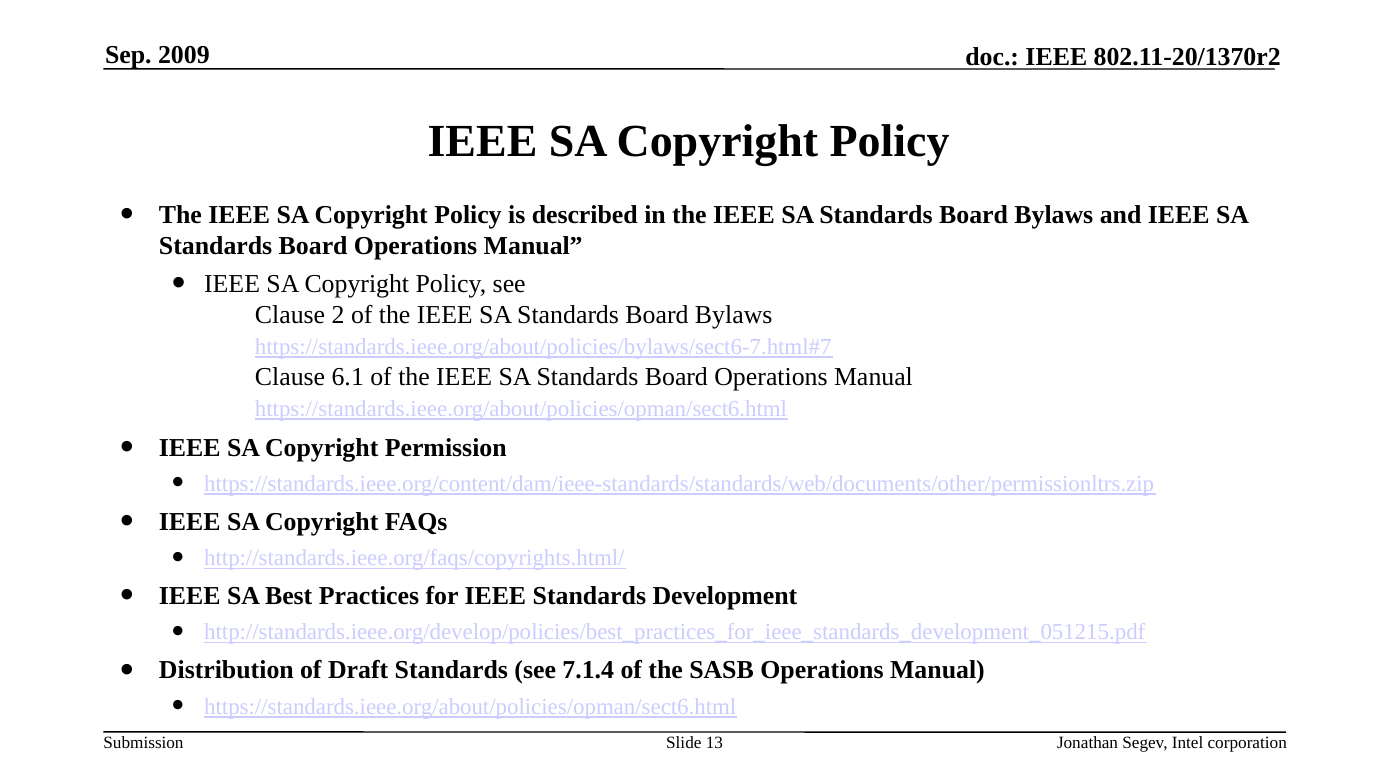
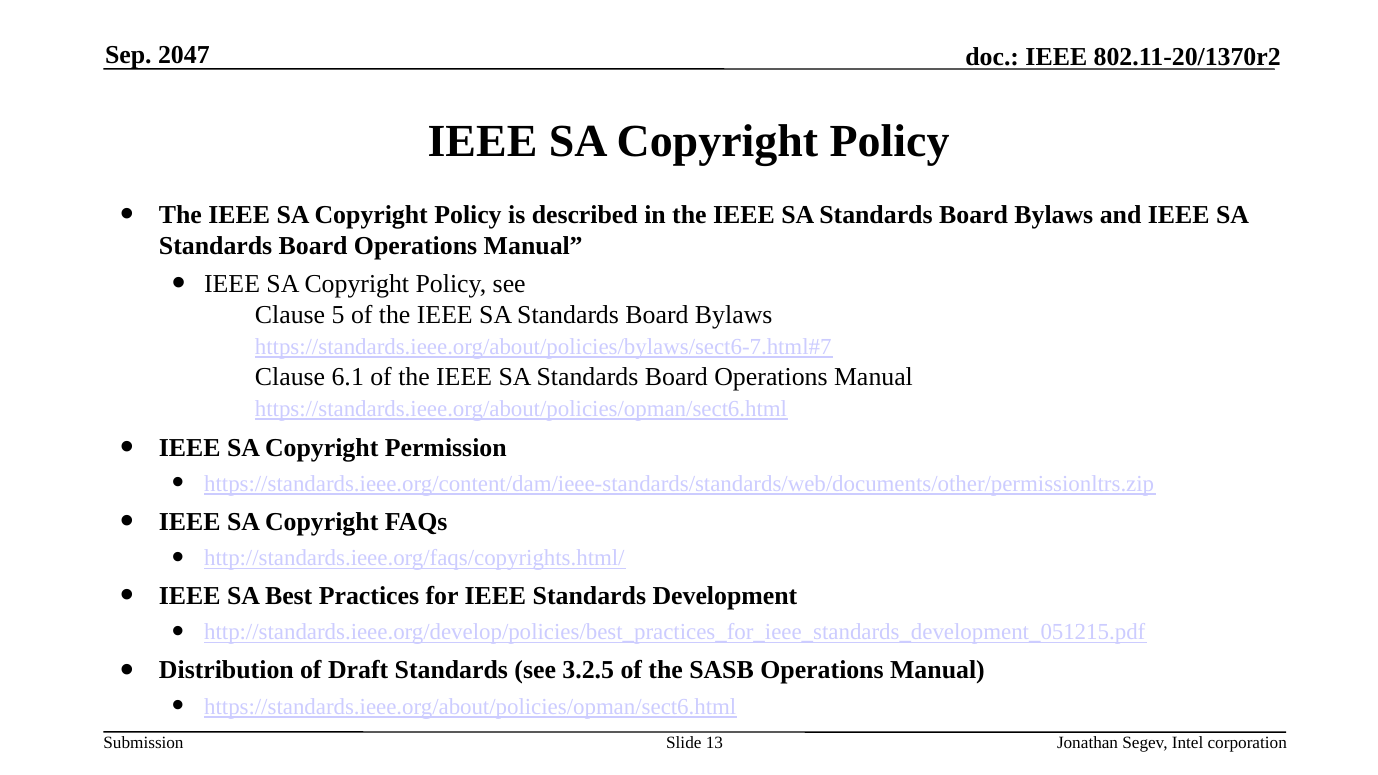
2009: 2009 -> 2047 (184, 55)
2: 2 -> 5 (338, 315)
7.1.4: 7.1.4 -> 3.2.5 (588, 671)
